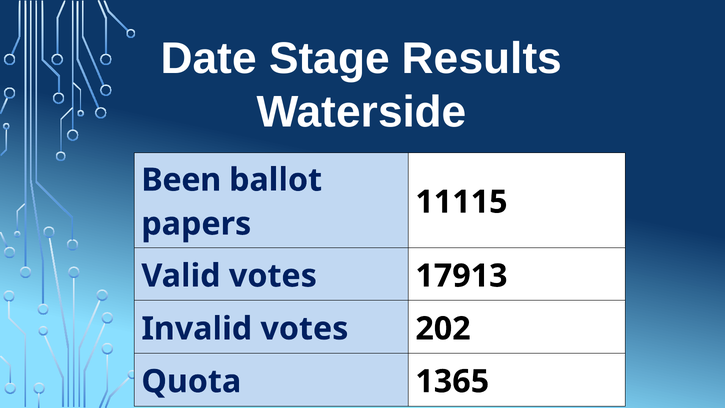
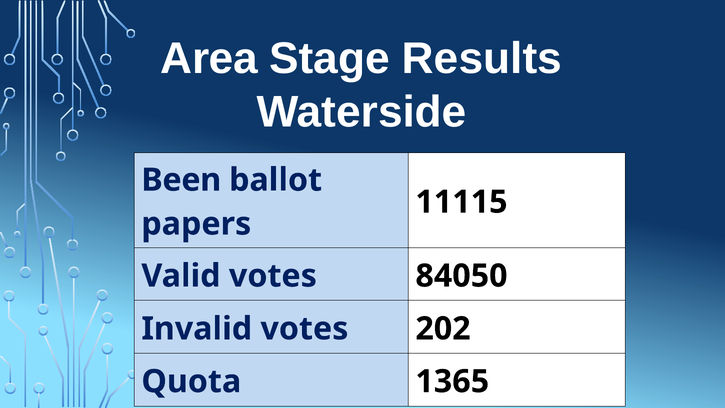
Date: Date -> Area (209, 59)
17913: 17913 -> 84050 (461, 276)
